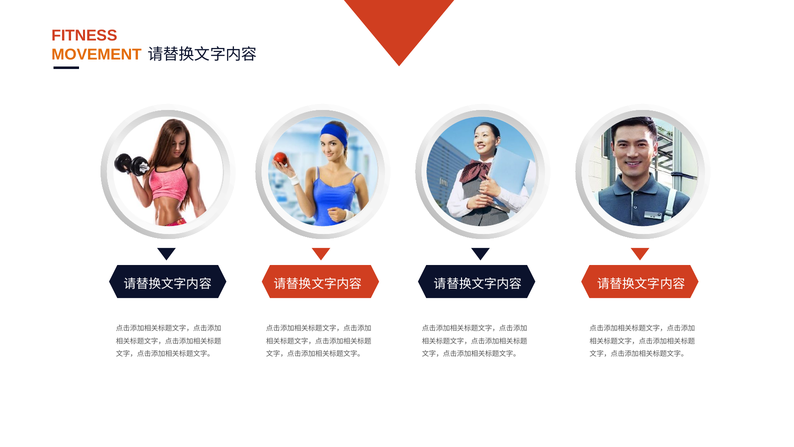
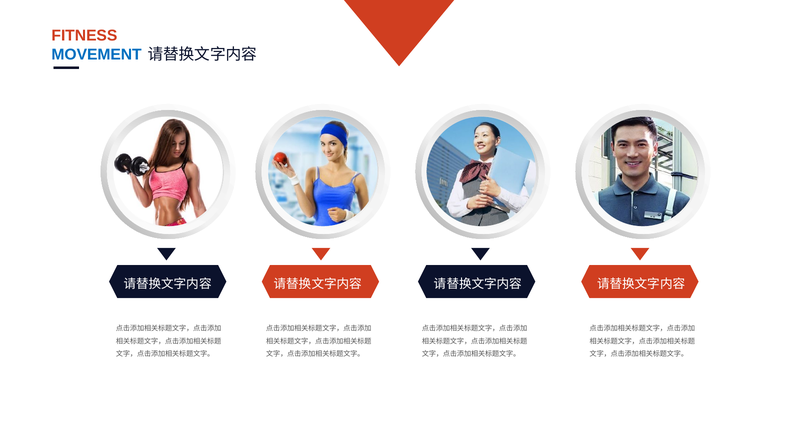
MOVEMENT colour: orange -> blue (97, 54)
